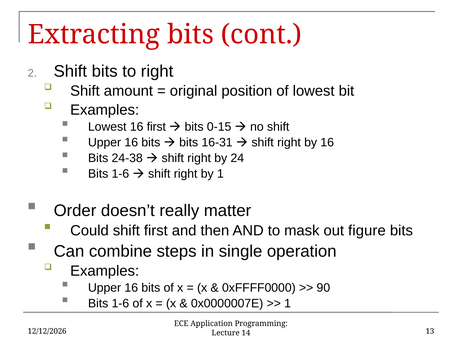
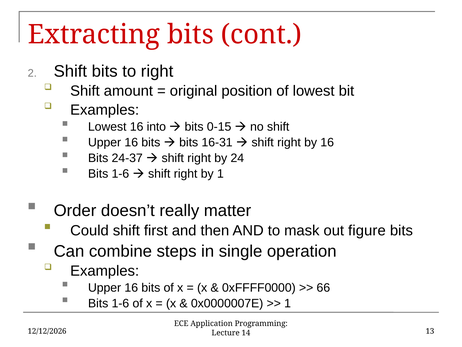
16 first: first -> into (156, 127)
24-38: 24-38 -> 24-37 (127, 158)
90: 90 -> 66 (323, 287)
